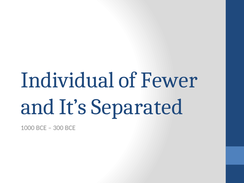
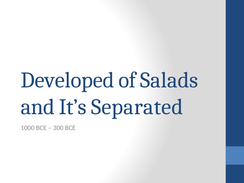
Individual: Individual -> Developed (68, 80)
Fewer: Fewer -> Salads (169, 80)
